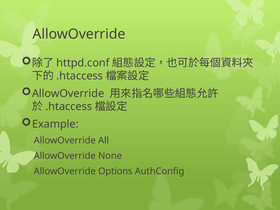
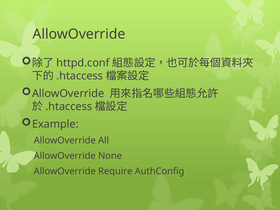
Options: Options -> Require (115, 171)
